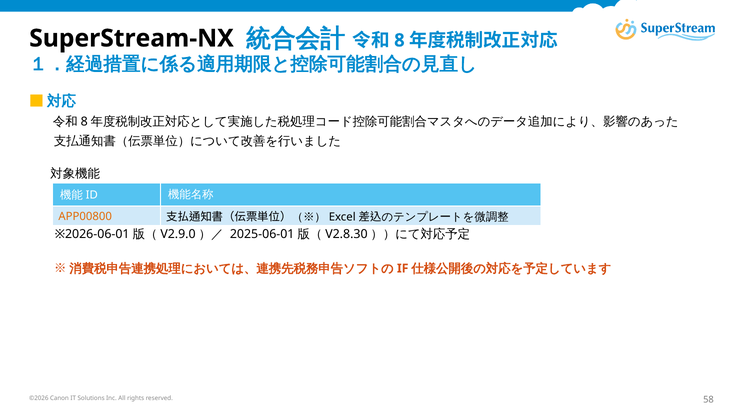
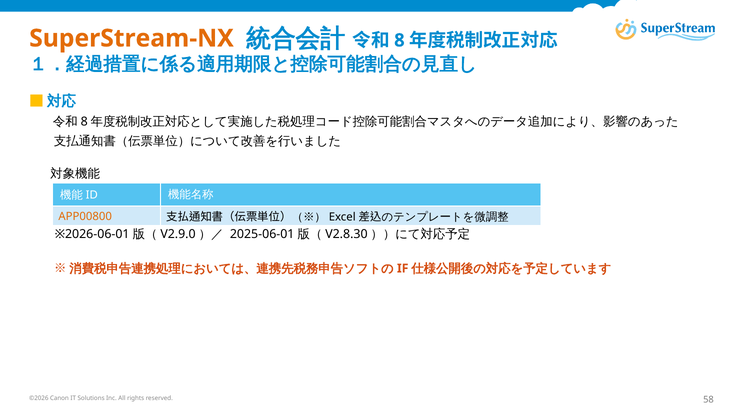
SuperStream-NX colour: black -> orange (131, 38)
